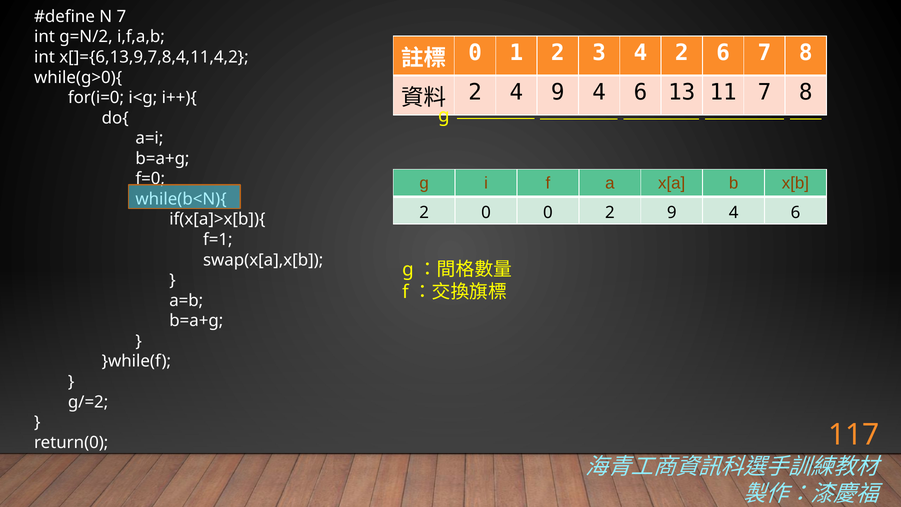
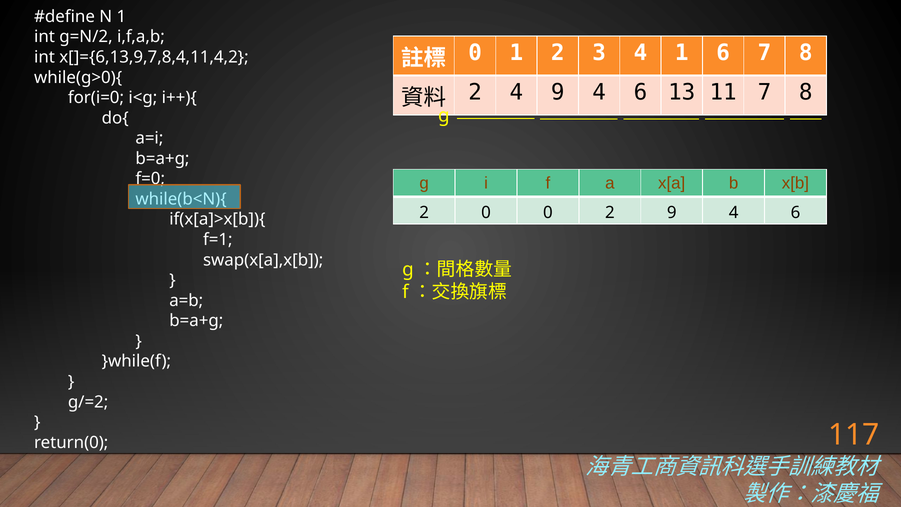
N 7: 7 -> 1 (121, 17)
4 2: 2 -> 1 (682, 53)
